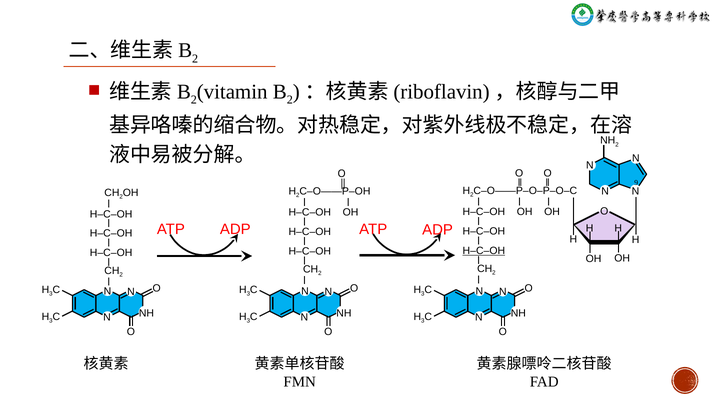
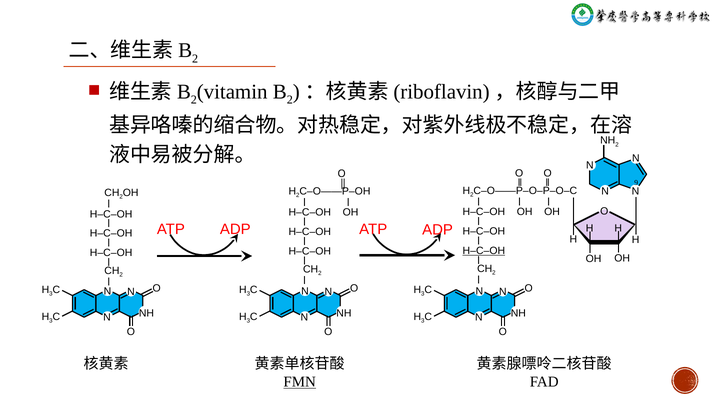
FMN underline: none -> present (300, 382)
